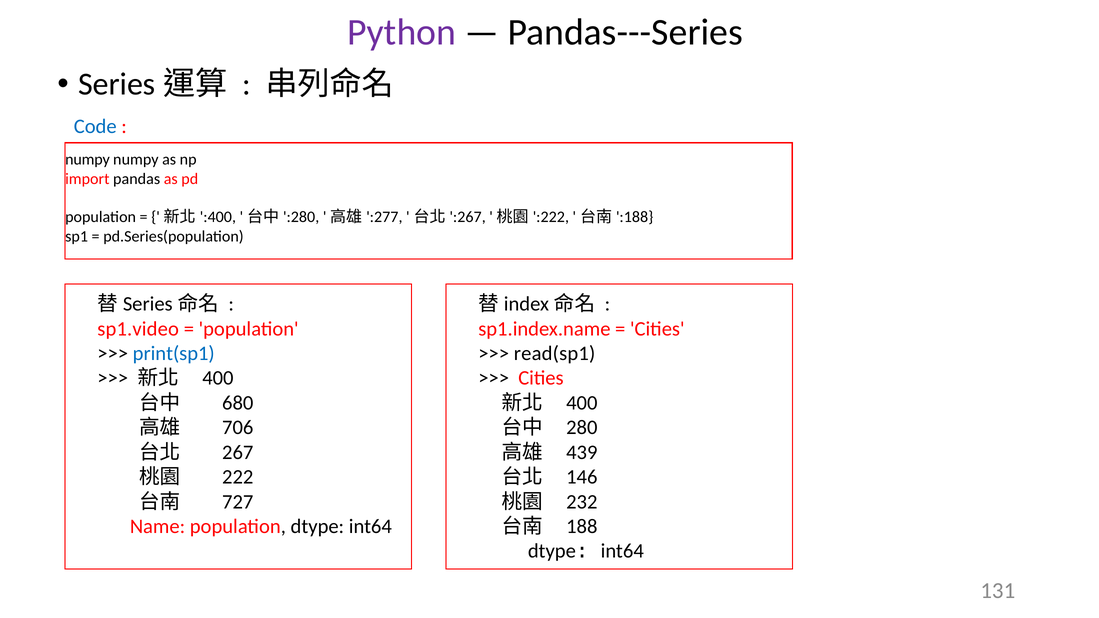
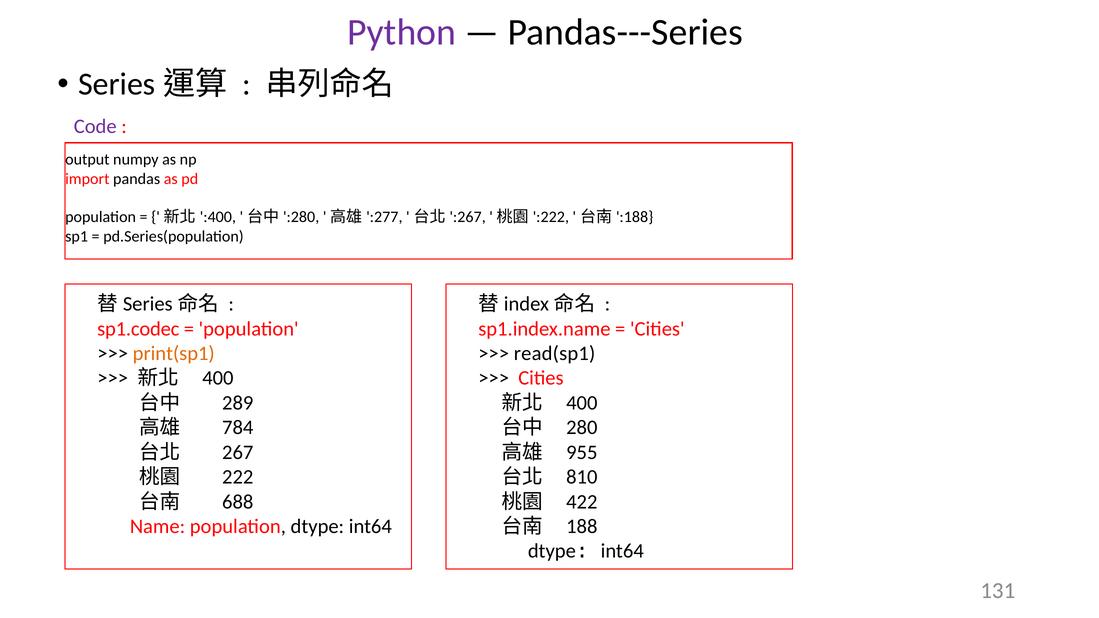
Code colour: blue -> purple (95, 126)
numpy: numpy -> output (87, 160)
sp1.video: sp1.video -> sp1.codec (138, 329)
print(sp1 colour: blue -> orange (174, 354)
680: 680 -> 289 (238, 403)
706: 706 -> 784 (238, 428)
439: 439 -> 955 (582, 452)
146: 146 -> 810 (582, 477)
727: 727 -> 688 (238, 502)
232: 232 -> 422 (582, 502)
